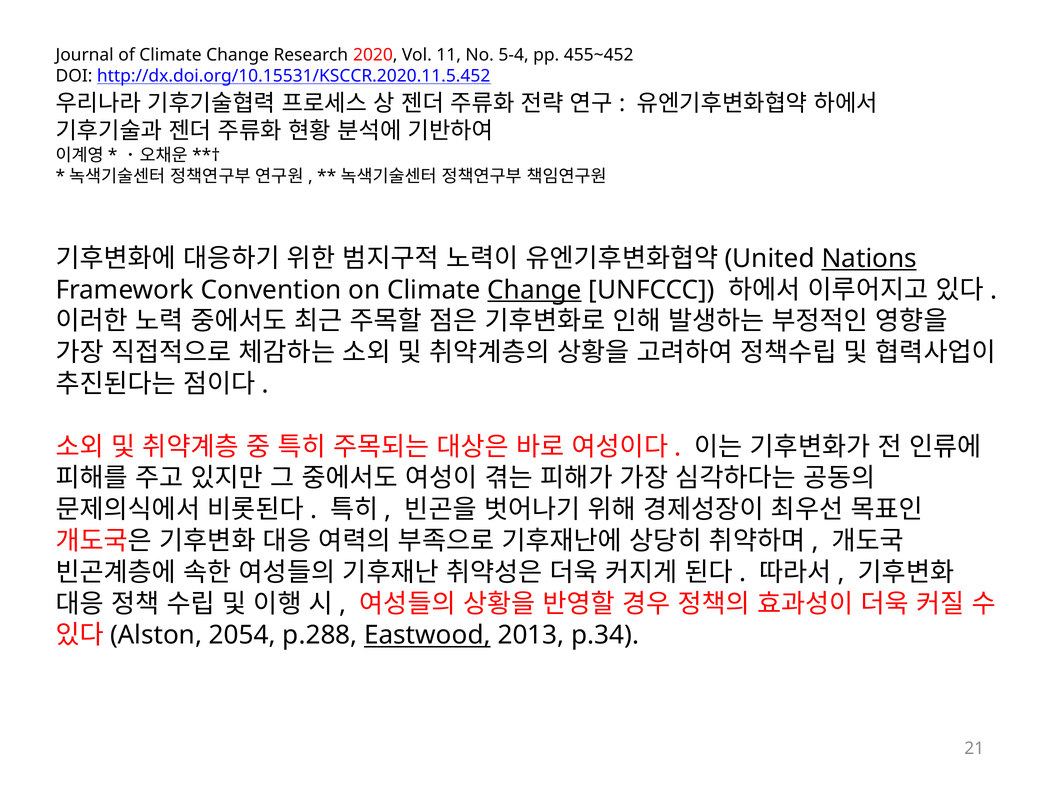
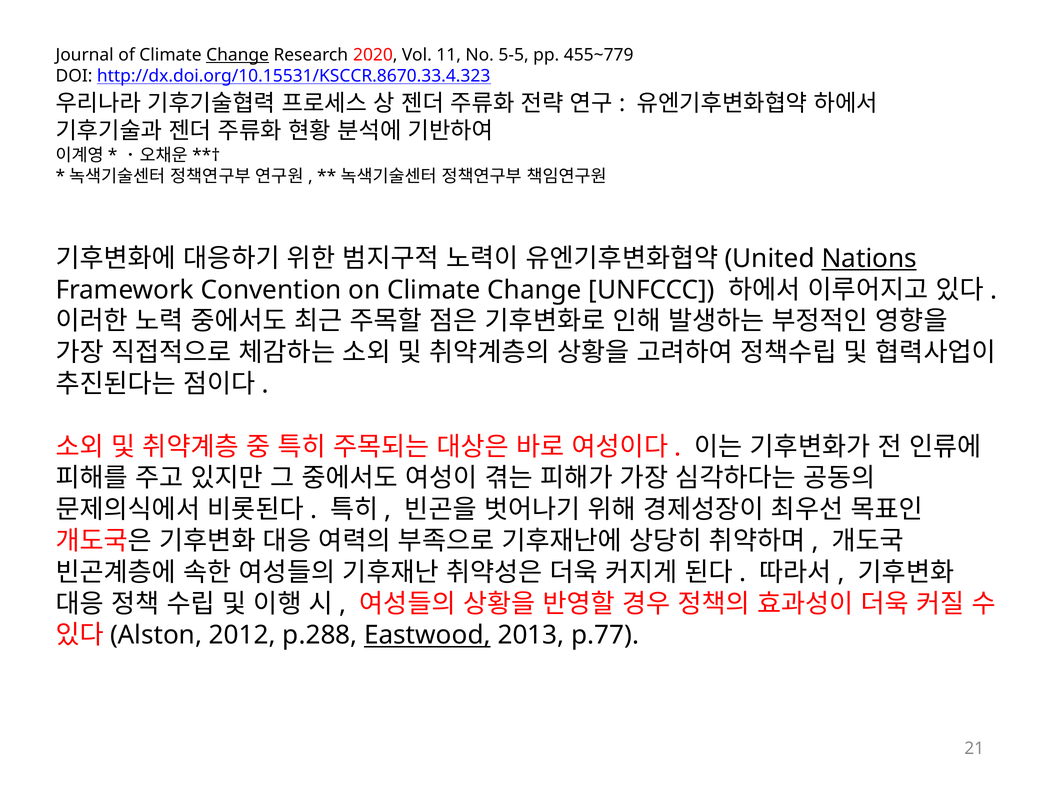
Change underline: none -> present (238, 55)
5-4: 5-4 -> 5-5 (514, 55)
455~452: 455~452 -> 455~779 (599, 55)
http://dx.doi.org/10.15531/KSCCR.2020.11.5.452: http://dx.doi.org/10.15531/KSCCR.2020.11.5.452 -> http://dx.doi.org/10.15531/KSCCR.8670.33.4.323 (294, 76)
Change underline: present -> none (534, 290)
2054: 2054 -> 2012 (242, 636)
p.34: p.34 -> p.77 (605, 636)
